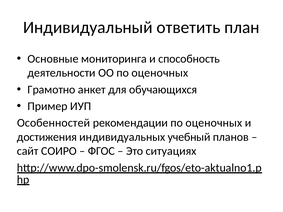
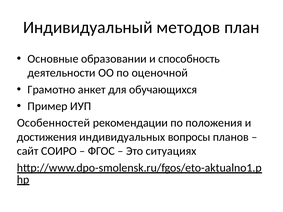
ответить: ответить -> методов (188, 27)
мониторинга: мониторинга -> образовании (114, 59)
ОО по оценочных: оценочных -> оценочной (160, 73)
рекомендации по оценочных: оценочных -> положения (214, 123)
учебный: учебный -> вопросы (189, 137)
